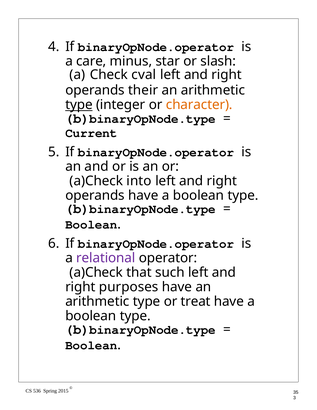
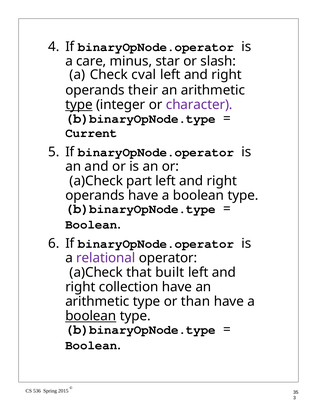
character colour: orange -> purple (199, 105)
into: into -> part (139, 181)
such: such -> built (170, 273)
purposes: purposes -> collection (129, 287)
treat: treat -> than (196, 302)
boolean underline: none -> present (91, 316)
